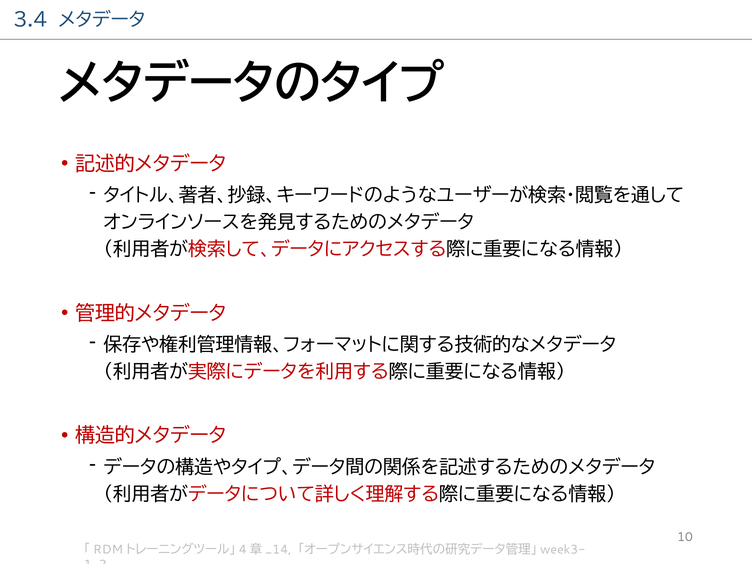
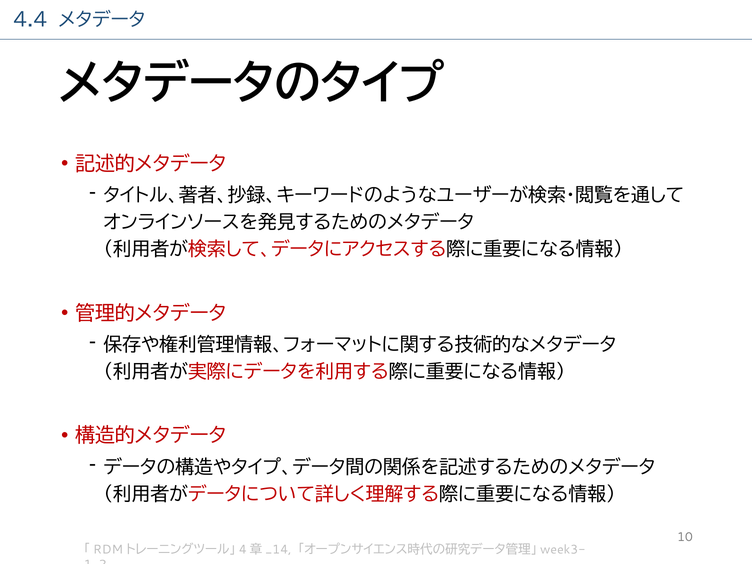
3.4: 3.4 -> 4.4 (31, 20)
